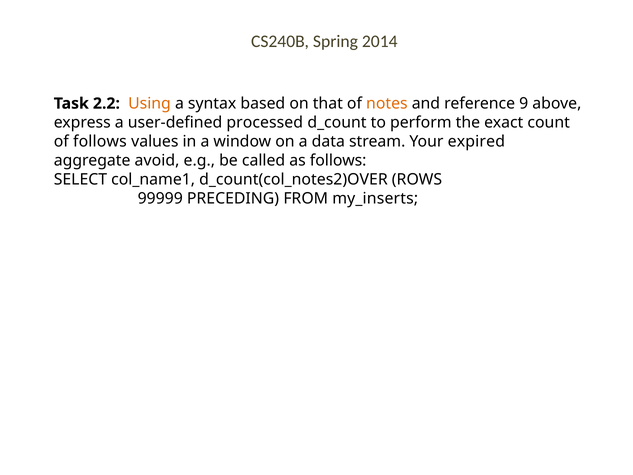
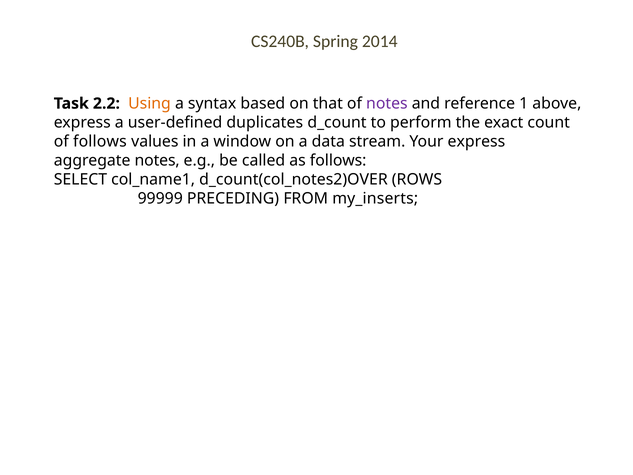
notes colour: orange -> purple (387, 103)
9: 9 -> 1 (524, 103)
processed: processed -> duplicates (265, 122)
Your expired: expired -> express (476, 141)
aggregate avoid: avoid -> notes (157, 160)
